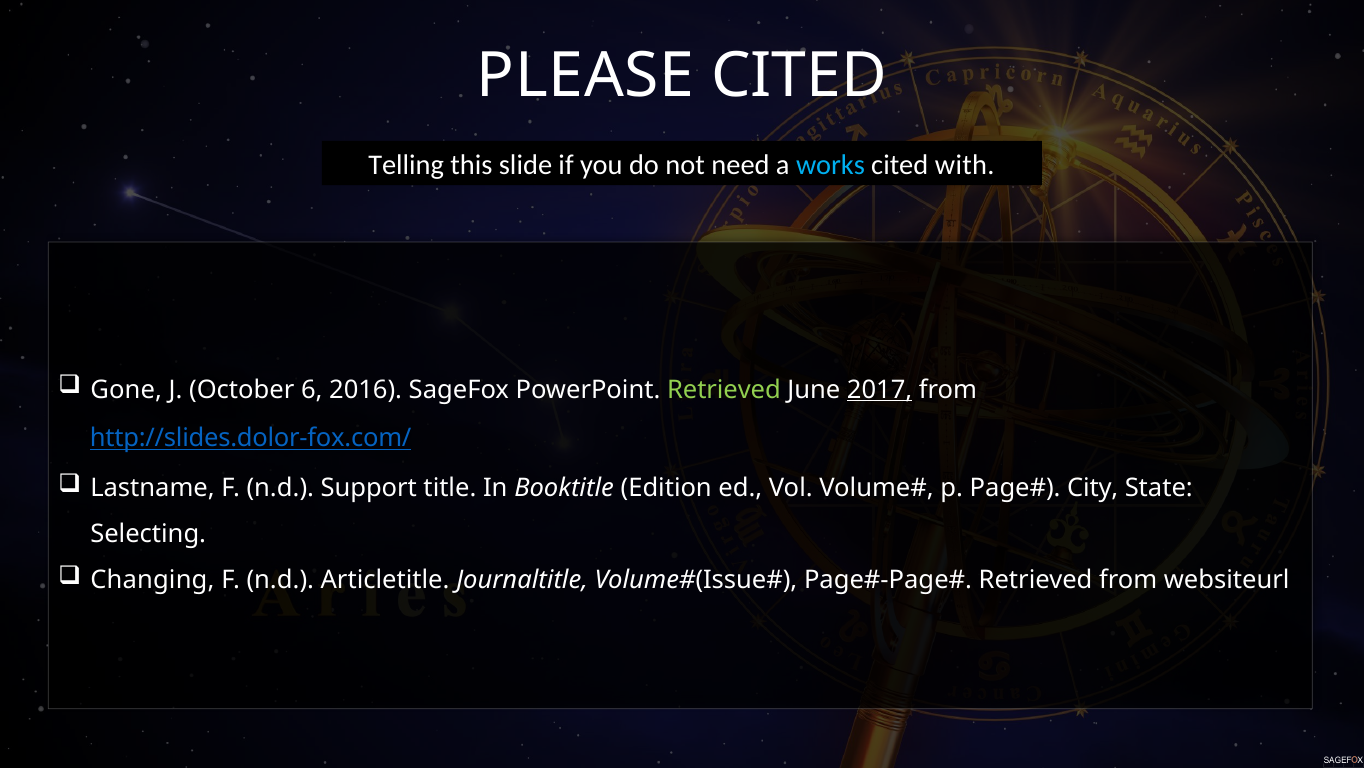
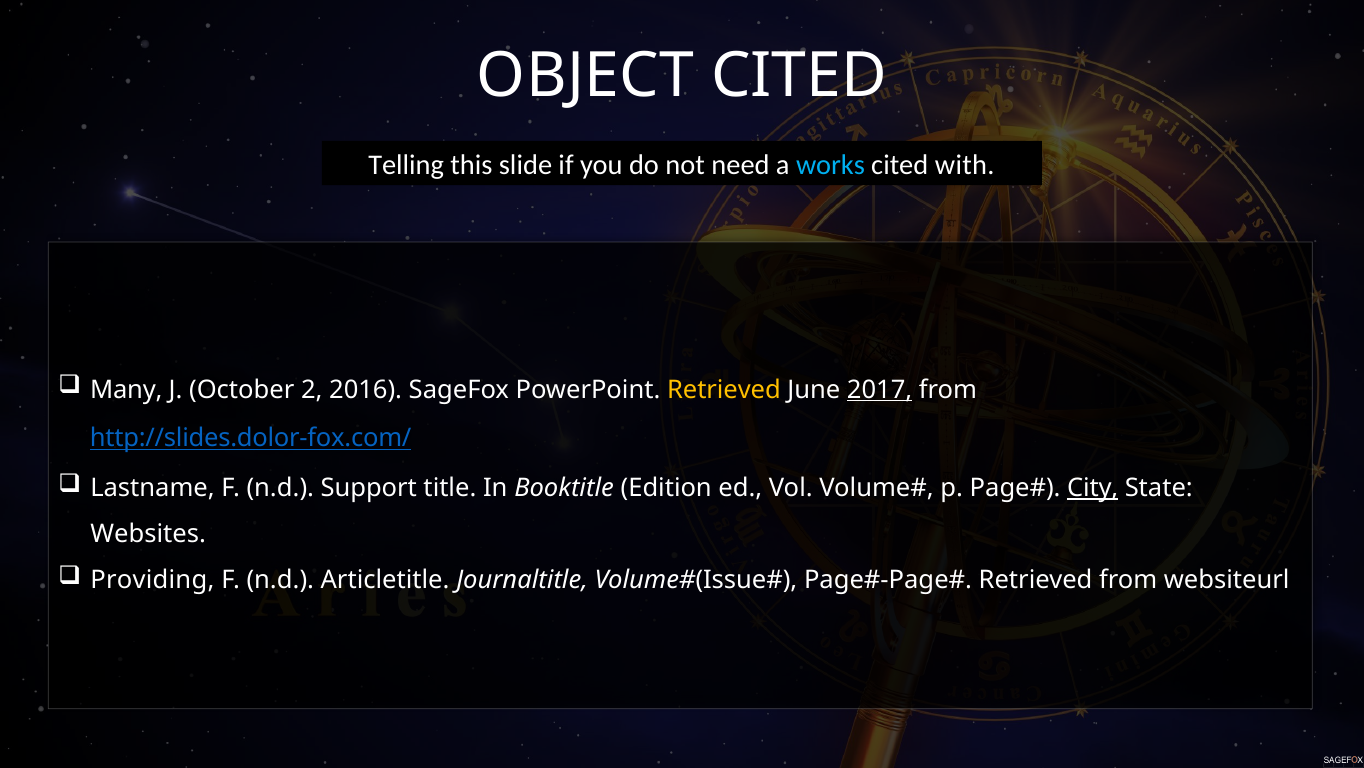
PLEASE: PLEASE -> OBJECT (586, 76)
Gone: Gone -> Many (126, 389)
6: 6 -> 2 (312, 389)
Retrieved colour: light green -> yellow (724, 389)
City underline: none -> present (1093, 488)
Selecting: Selecting -> Websites (148, 534)
Changing: Changing -> Providing (152, 580)
